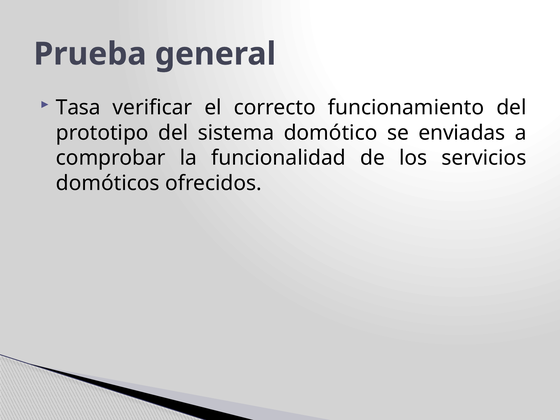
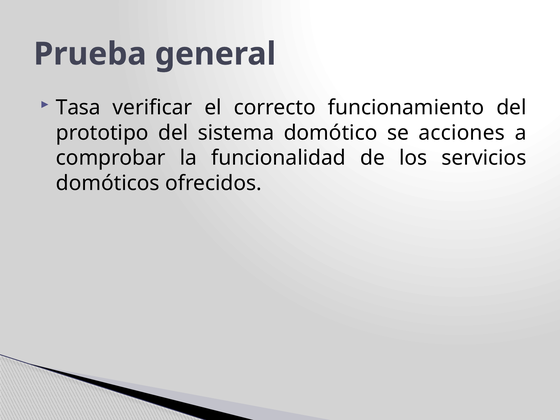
enviadas: enviadas -> acciones (462, 133)
